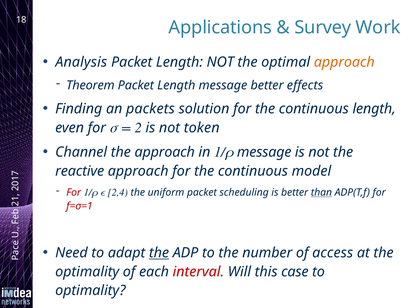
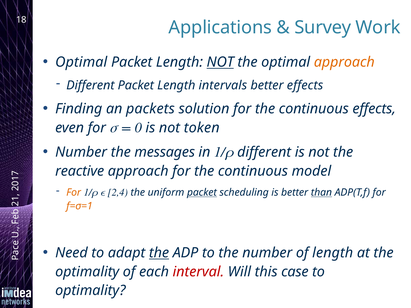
Analysis: Analysis -> Optimal (81, 62)
NOT underline: none -> present (220, 62)
Theorem: Theorem -> Different (90, 85)
Length message: message -> intervals (223, 85)
continuous length: length -> effects (374, 109)
2: 2 -> 0 (138, 128)
Channel: Channel -> Number (81, 152)
the approach: approach -> messages (165, 152)
1/ρ message: message -> different (264, 152)
For colour: red -> orange (74, 193)
packet underline: none -> present (202, 193)
f=σ=1 colour: red -> orange (79, 206)
of access: access -> length (333, 253)
